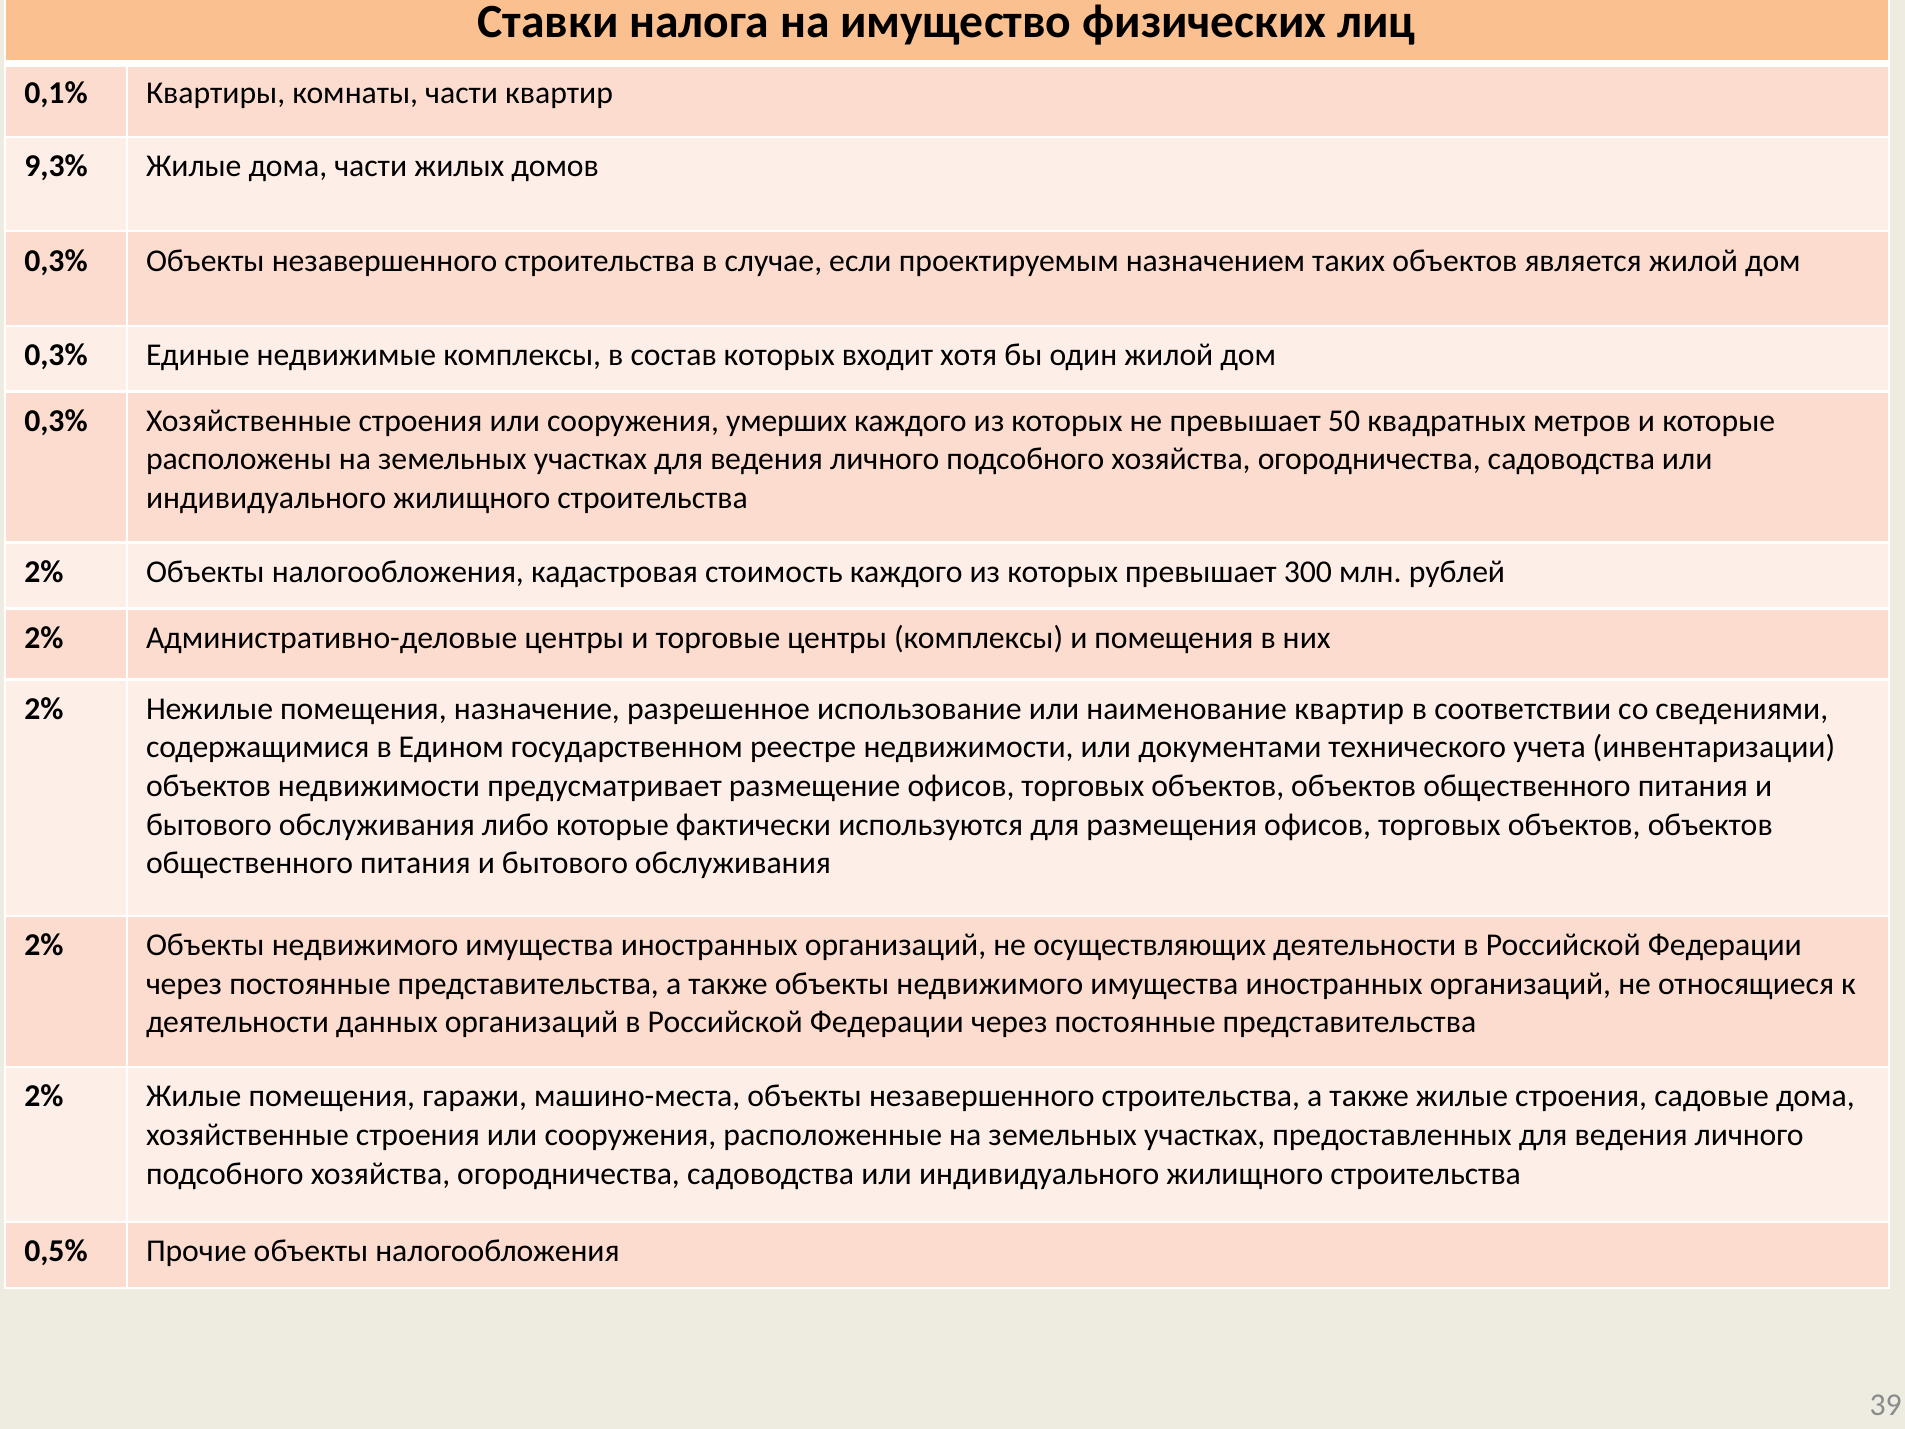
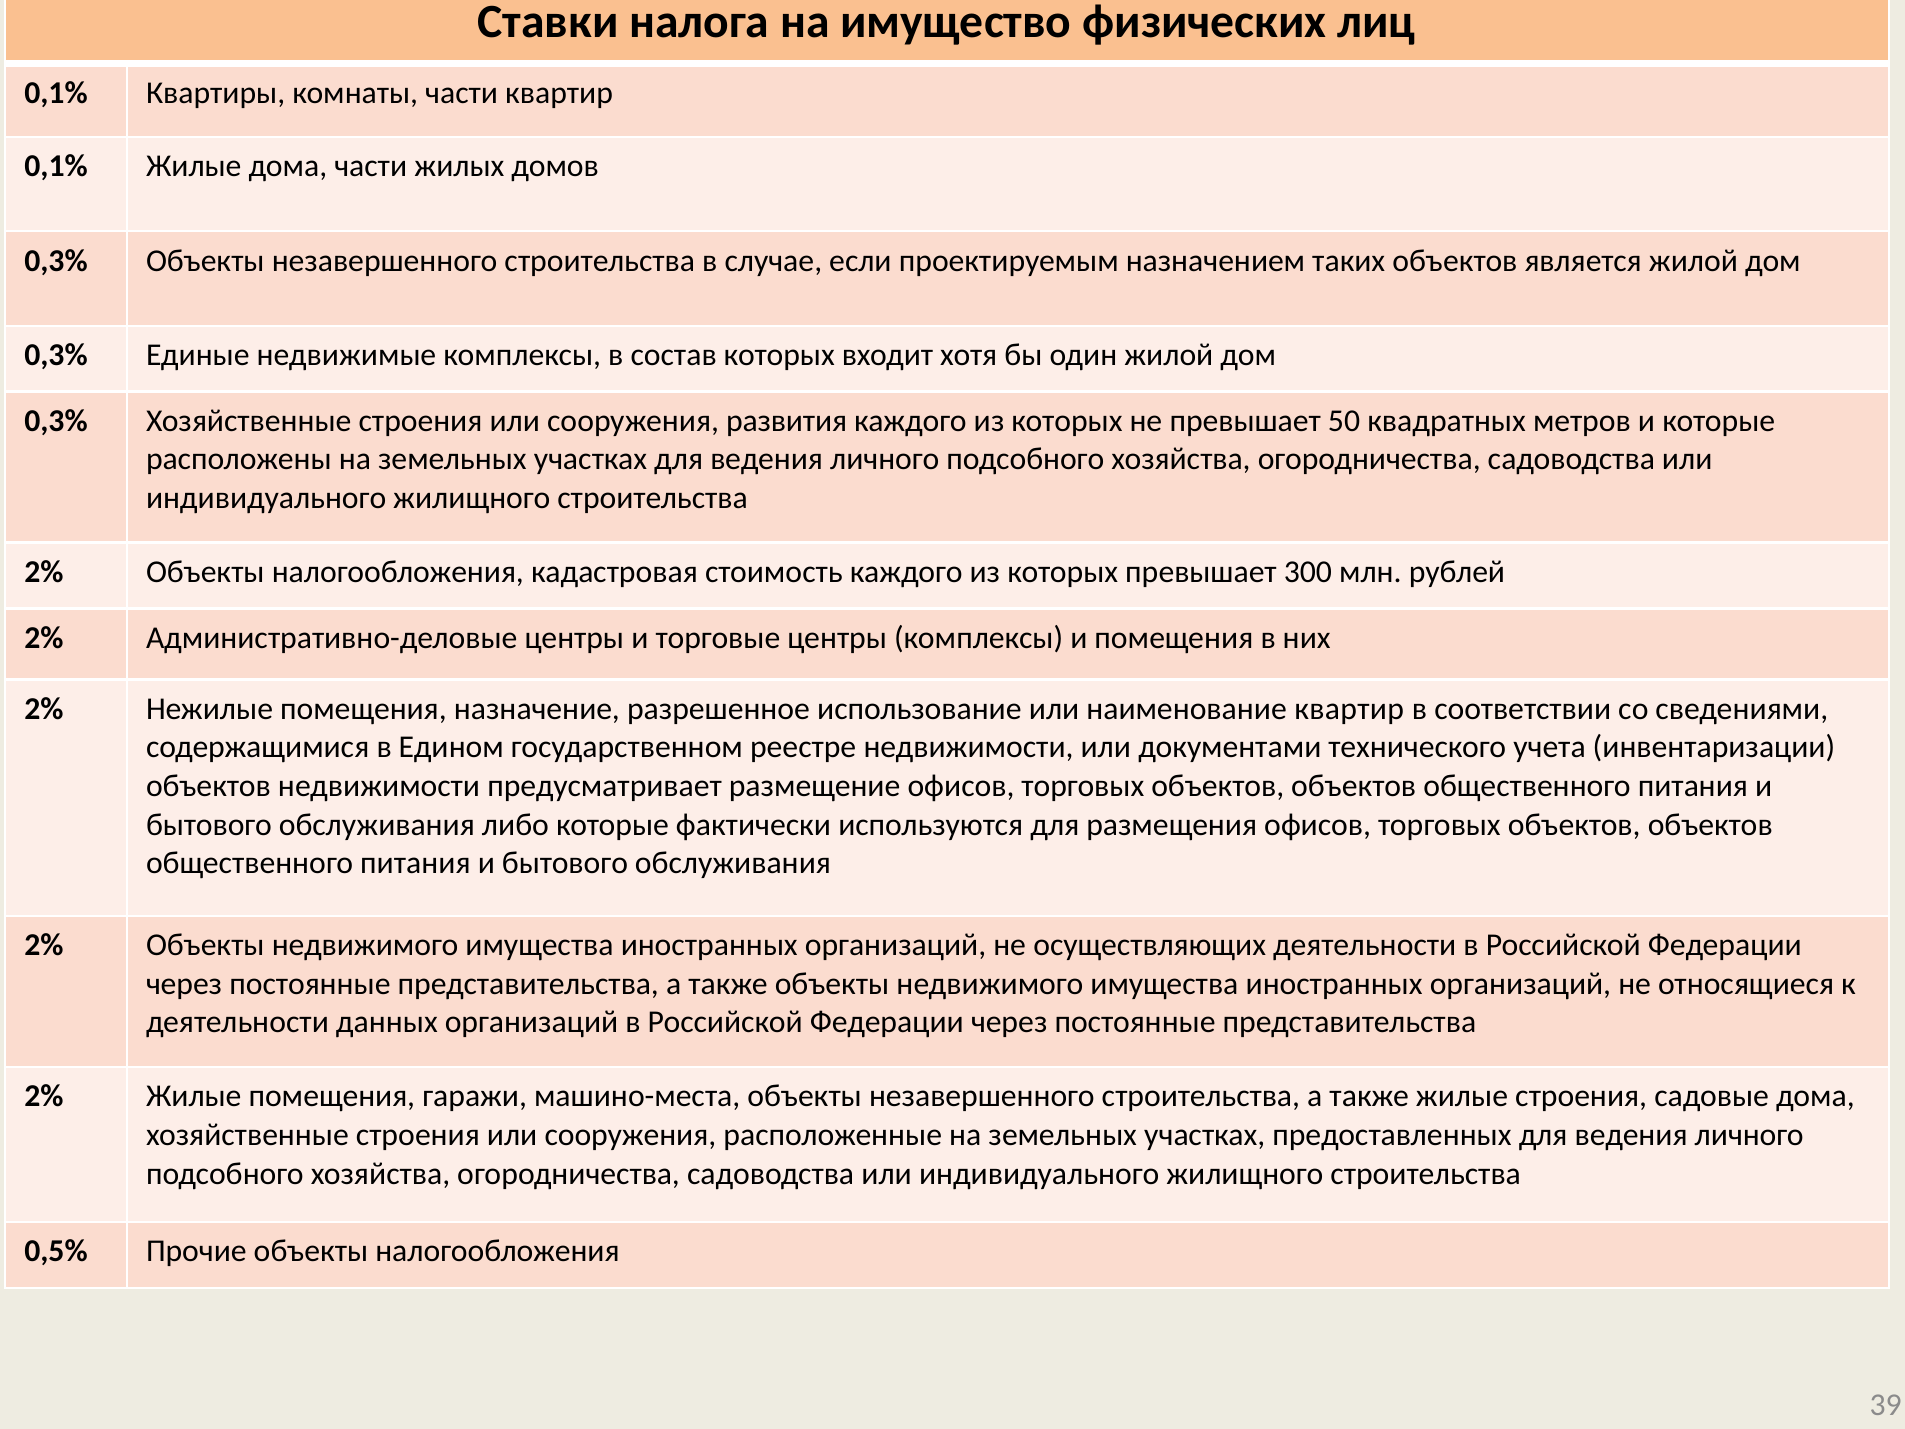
9,3%: 9,3% -> 0,1% (56, 166)
умерших: умерших -> развития (787, 421)
